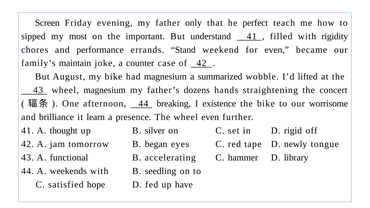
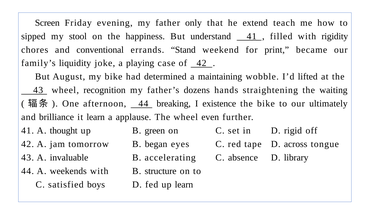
perfect: perfect -> extend (255, 23)
most: most -> stool (78, 36)
important: important -> happiness (145, 36)
performance: performance -> conventional (100, 50)
for even: even -> print (277, 50)
maintain: maintain -> liquidity (75, 63)
counter: counter -> playing (140, 63)
had magnesium: magnesium -> determined (165, 77)
summarized: summarized -> maintaining (220, 77)
wheel magnesium: magnesium -> recognition (105, 90)
concert: concert -> waiting (333, 90)
worrisome: worrisome -> ultimately (328, 104)
presence: presence -> applause (133, 117)
silver: silver -> green (155, 131)
newly: newly -> across (296, 144)
functional: functional -> invaluable (69, 158)
hammer: hammer -> absence (243, 158)
seedling: seedling -> structure (161, 171)
hope: hope -> boys (96, 185)
up have: have -> learn (184, 185)
